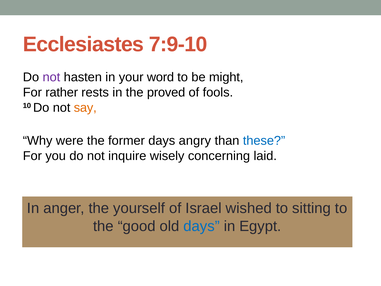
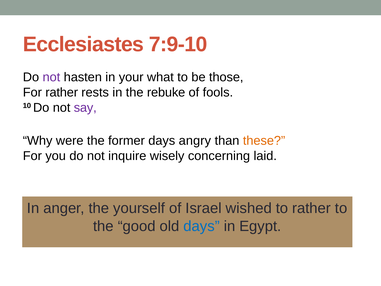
word: word -> what (160, 77)
might: might -> those (226, 77)
proved: proved -> rebuke (166, 92)
say colour: orange -> purple (85, 108)
these colour: blue -> orange (264, 141)
to sitting: sitting -> rather (312, 208)
